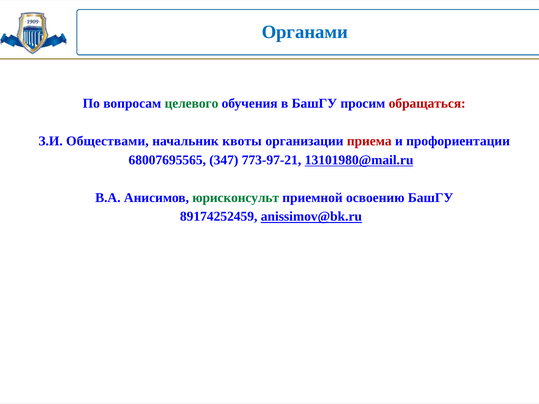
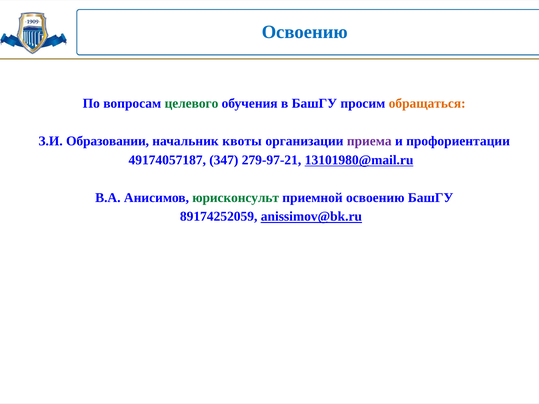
Органами: Органами -> Освоению (305, 32)
обращаться colour: red -> orange (427, 103)
Обществами: Обществами -> Образовании (108, 141)
приема colour: red -> purple (369, 141)
68007695565: 68007695565 -> 49174057187 (167, 160)
773-97-21: 773-97-21 -> 279-97-21 (272, 160)
89174252459: 89174252459 -> 89174252059 (219, 217)
